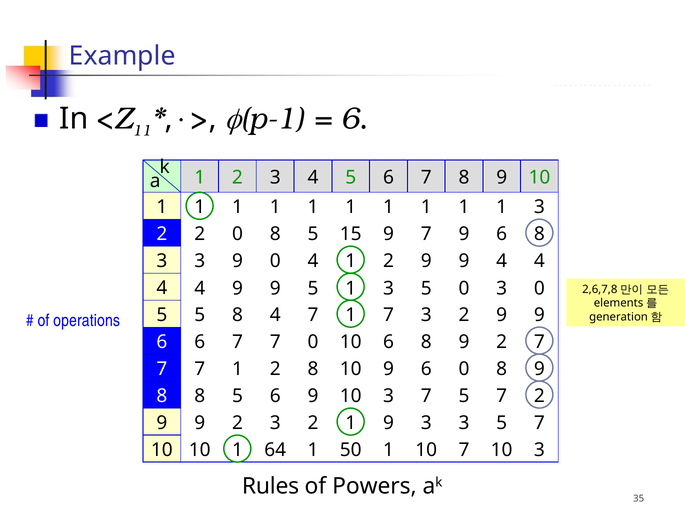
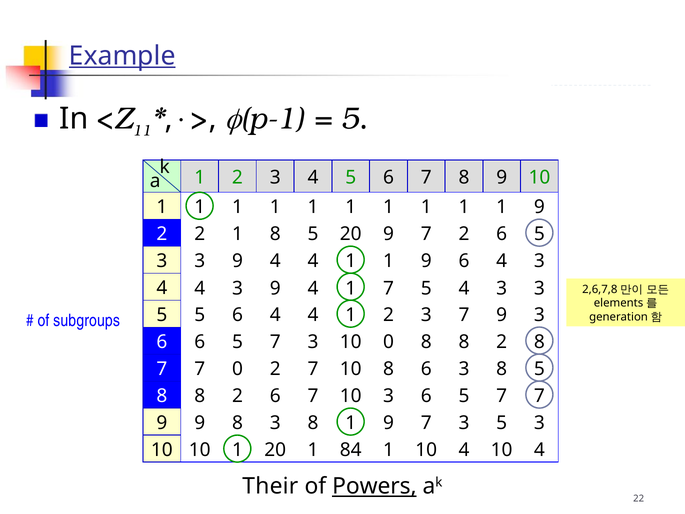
Example underline: none -> present (122, 56)
6: 6 -> 5 (350, 119)
3: 3 -> 9 (539, 207)
0: 0 -> 1 (238, 234)
5 15: 15 -> 20 (351, 234)
9 7 9: 9 -> 2 (464, 234)
8: 8 -> 5 (539, 234)
0: 0 -> 4 (275, 261)
4 1 2: 2 -> 1 (389, 261)
9: 9 -> 6 (464, 261)
4: 4 -> 3 (539, 261)
9: 9 -> 3 (238, 288)
5: 5 -> 4 (313, 288)
3: 3 -> 7 (389, 288)
0: 0 -> 4 (464, 288)
0: 0 -> 3 (539, 288)
5 8: 8 -> 6 (238, 315)
7: 7 -> 4 (313, 315)
7: 7 -> 2 (389, 315)
2: 2 -> 7 (464, 315)
9: 9 -> 3 (539, 315)
operations: operations -> subgroups (87, 320)
7: 7 -> 5 (238, 342)
0: 0 -> 3 (313, 342)
10 6: 6 -> 0 (389, 342)
9: 9 -> 8 (464, 342)
2 7: 7 -> 8 (539, 342)
1: 1 -> 0 (238, 369)
2 8: 8 -> 7 (313, 369)
10 9: 9 -> 8 (389, 369)
6 0: 0 -> 3 (464, 369)
9: 9 -> 5 (539, 369)
5: 5 -> 2 (238, 396)
9: 9 -> 7 (313, 396)
3 7: 7 -> 6 (426, 396)
7 2: 2 -> 7 (539, 396)
2: 2 -> 8 (238, 423)
2: 2 -> 8 (313, 423)
1 9 3: 3 -> 7 (426, 423)
5 7: 7 -> 3 (539, 423)
1 64: 64 -> 20 (275, 450)
50: 50 -> 84 (351, 450)
1 10 7: 7 -> 4 (464, 450)
3: 3 -> 4 (539, 450)
Rules: Rules -> Their (270, 486)
Powers underline: none -> present (374, 486)
35: 35 -> 22 (639, 498)
